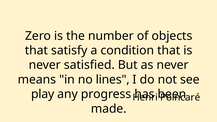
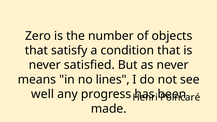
play: play -> well (43, 94)
